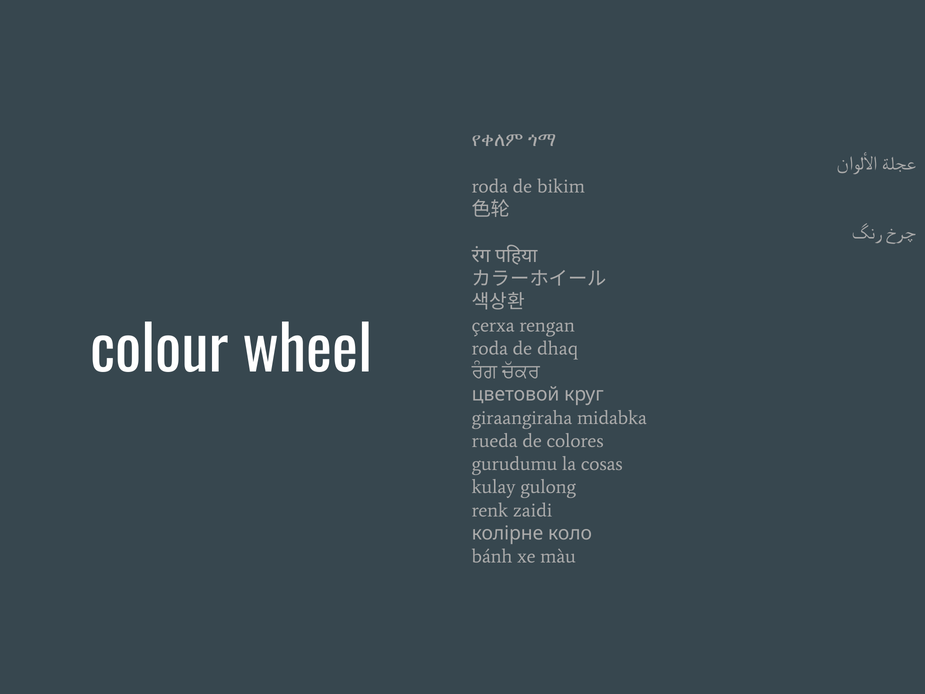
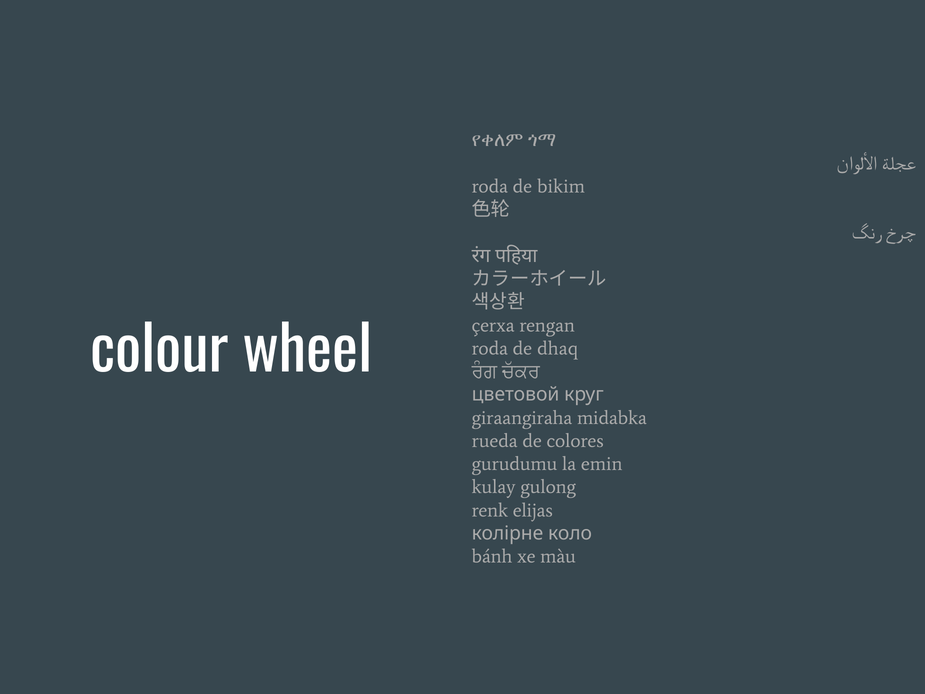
cosas: cosas -> emin (602, 464)
zaidi: zaidi -> elijas (533, 510)
